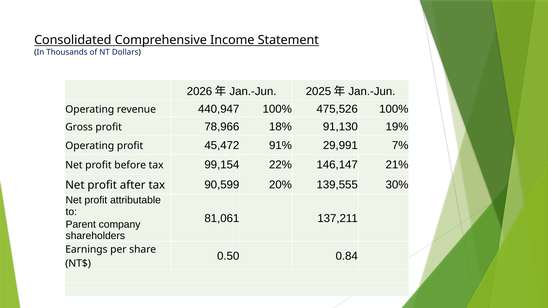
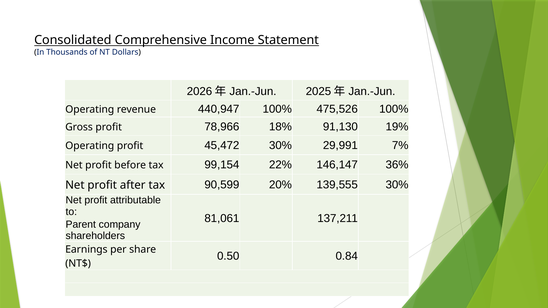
45,472 91%: 91% -> 30% (280, 146)
21%: 21% -> 36% (397, 165)
